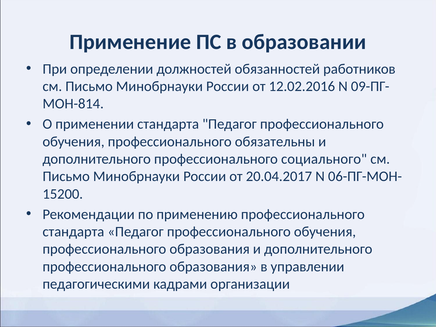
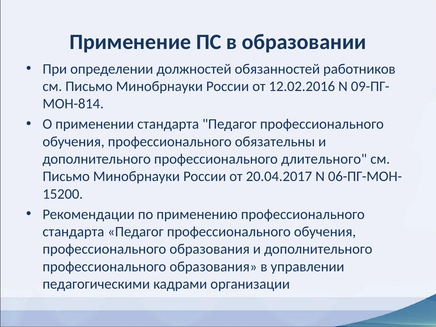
социального: социального -> длительного (324, 159)
